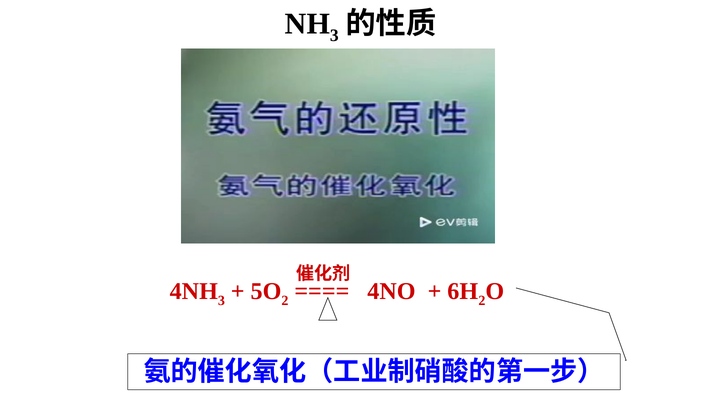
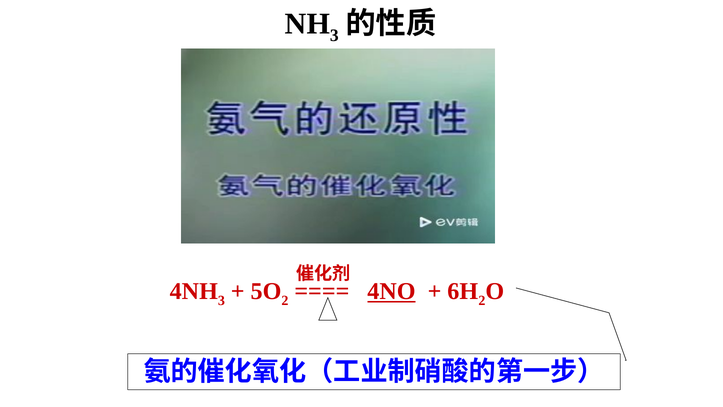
4NO underline: none -> present (391, 291)
